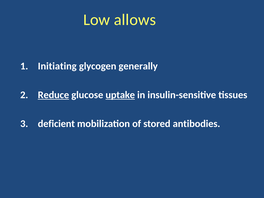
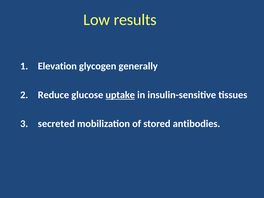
allows: allows -> results (135, 20)
Initiating: Initiating -> Elevation (57, 66)
Reduce underline: present -> none (53, 95)
deficient: deficient -> secreted (56, 124)
